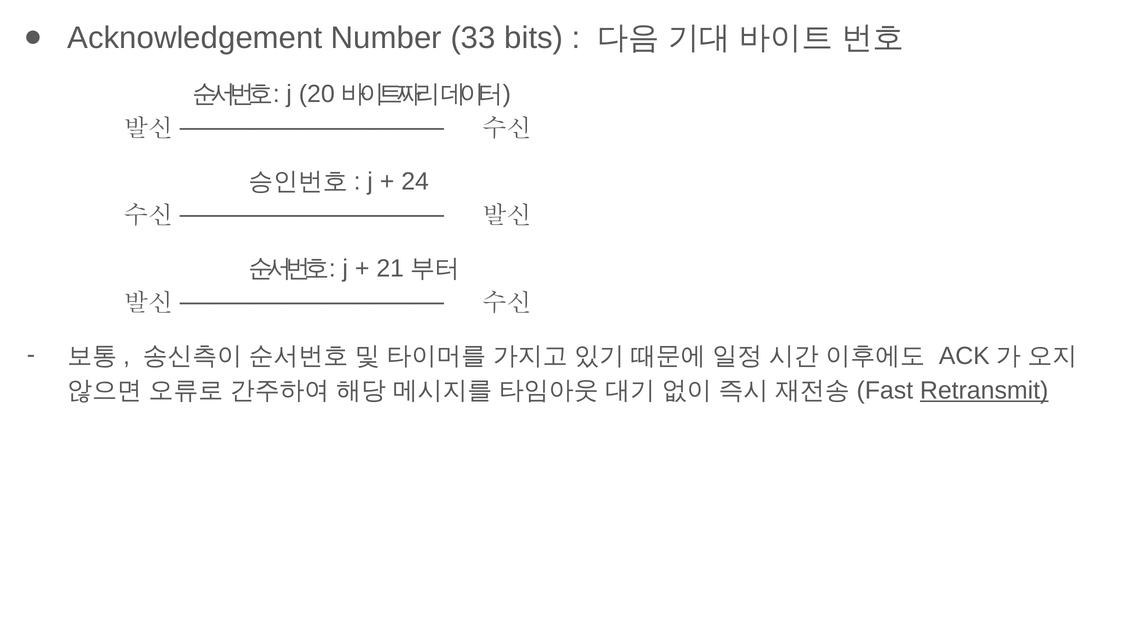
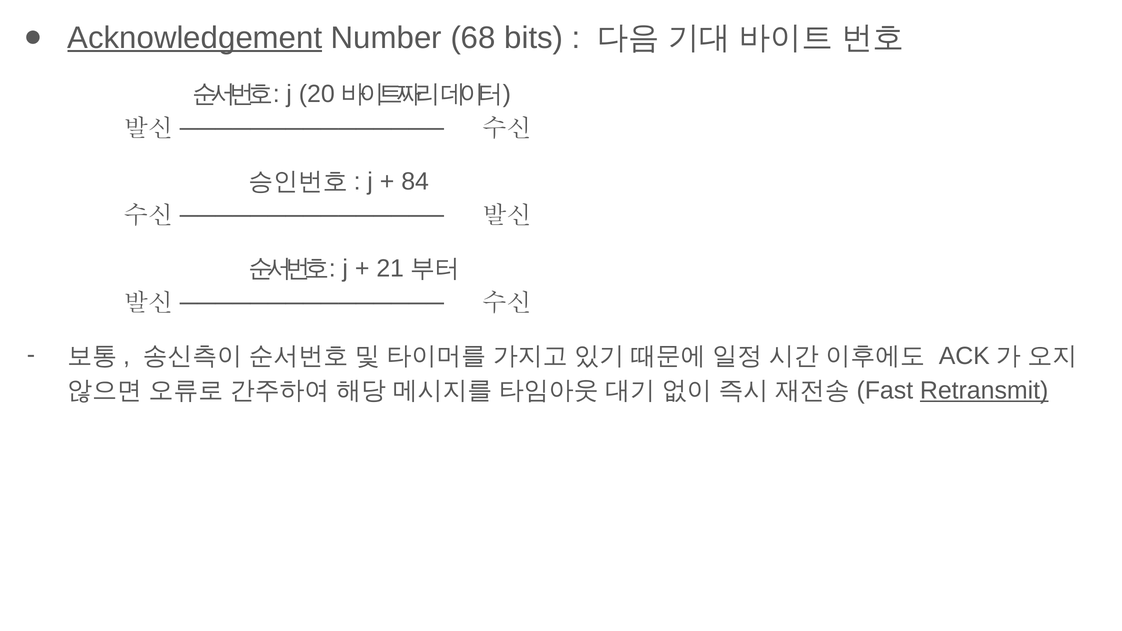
Acknowledgement underline: none -> present (195, 38)
33: 33 -> 68 (473, 38)
24: 24 -> 84 (415, 181)
